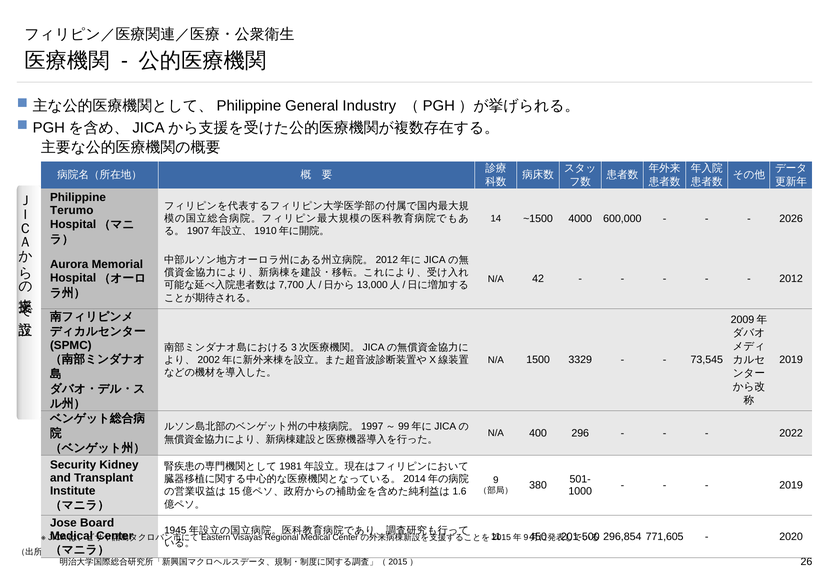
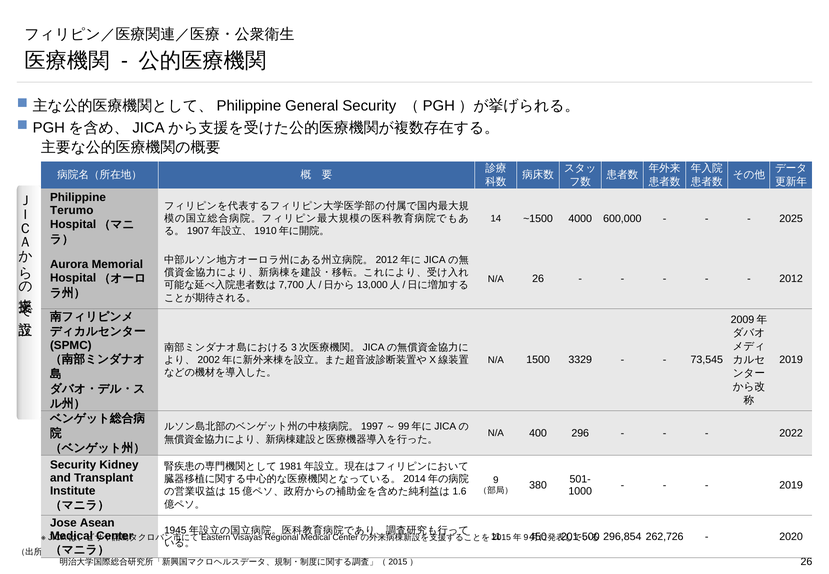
General Industry: Industry -> Security (369, 106)
2026: 2026 -> 2025 (791, 219)
N/A 42: 42 -> 26 (538, 279)
Board: Board -> Asean (97, 523)
771,605: 771,605 -> 262,726 (665, 537)
